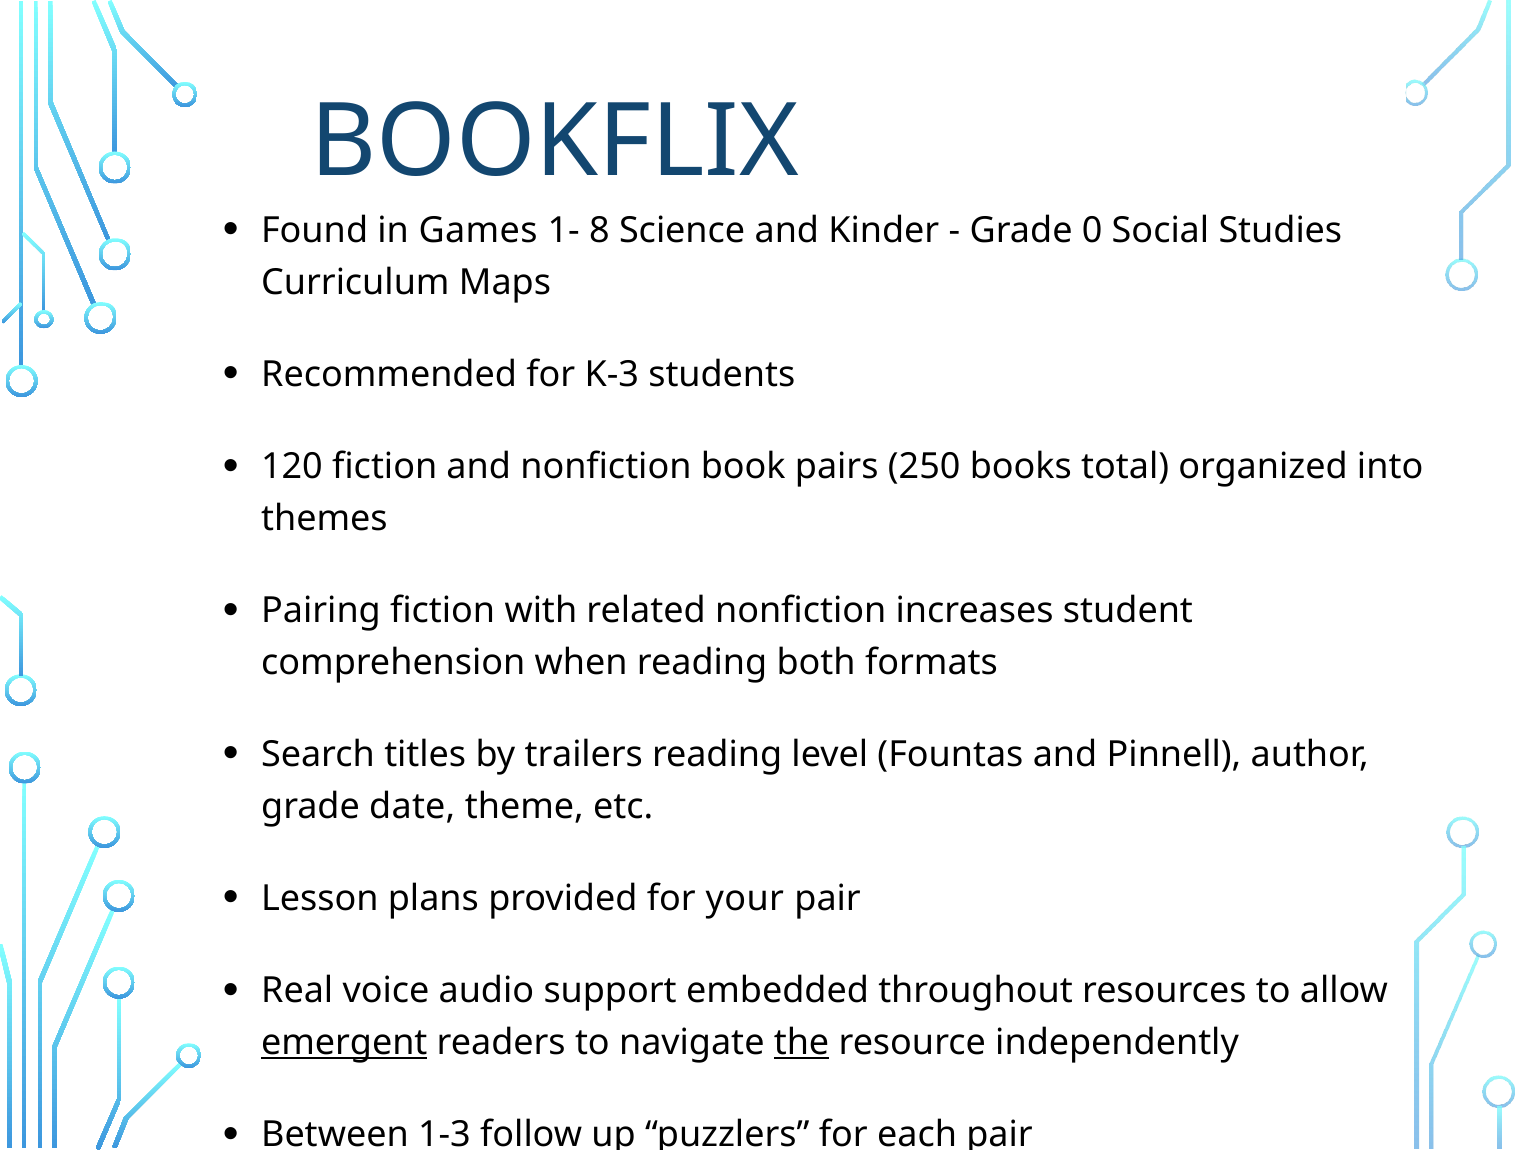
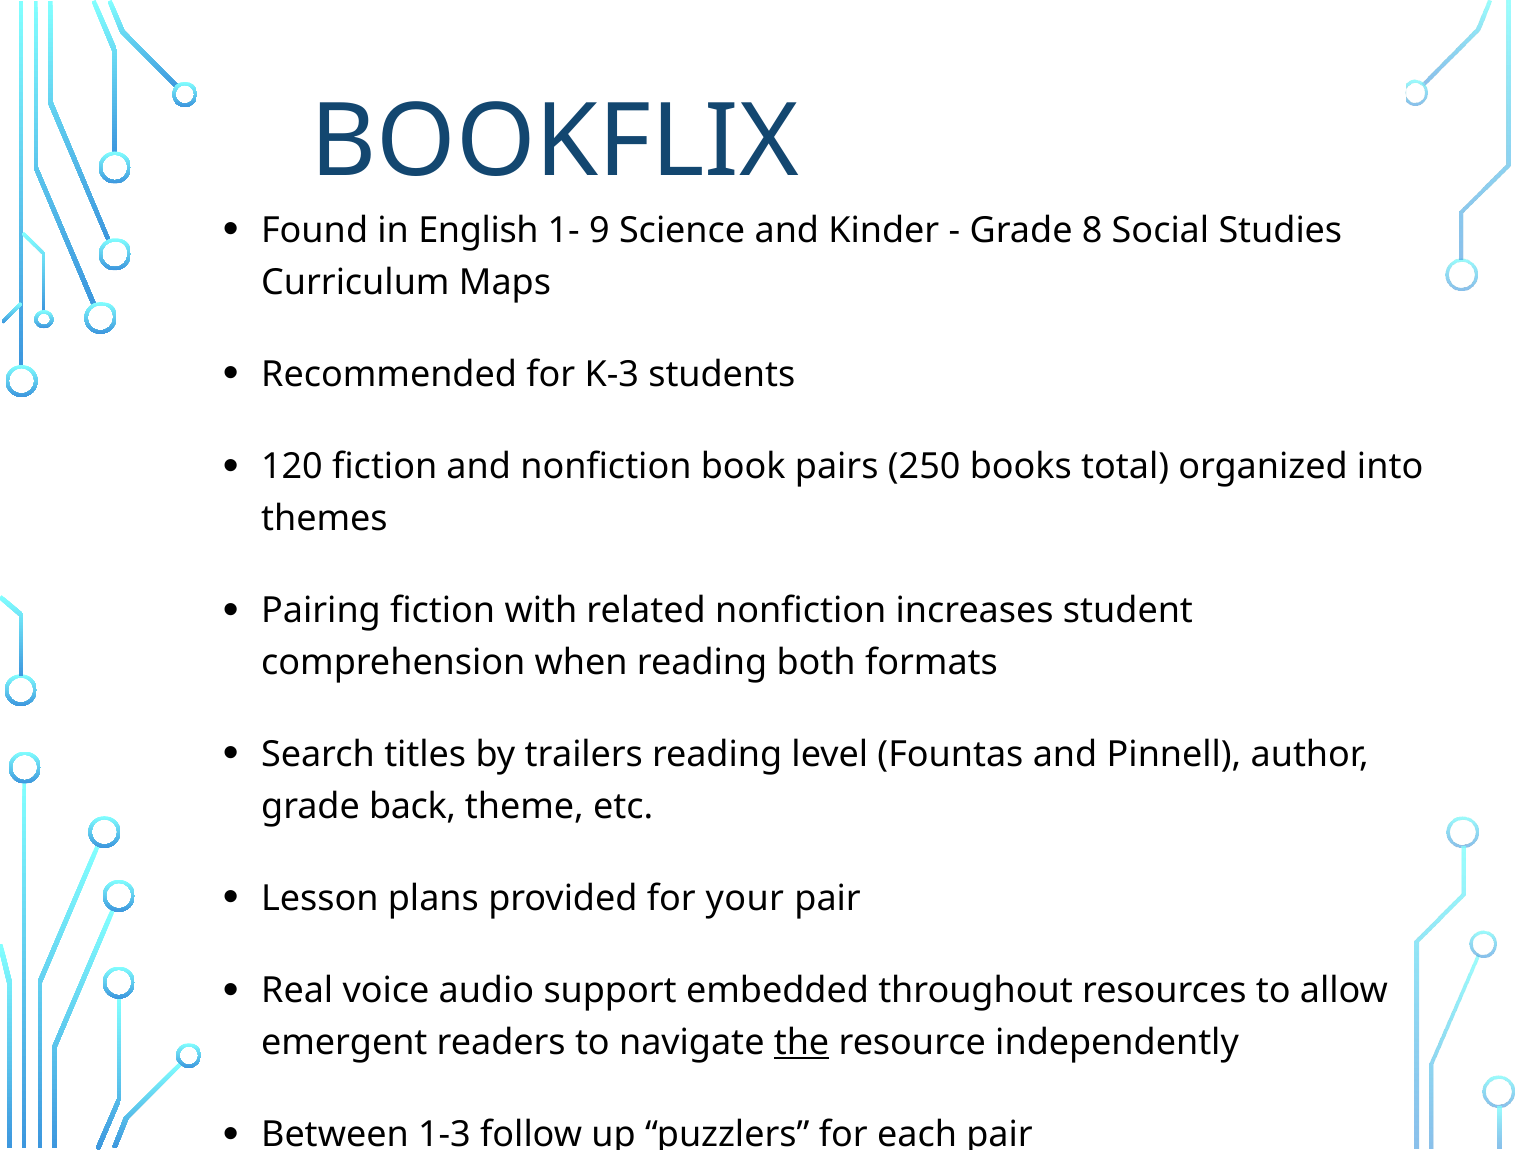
Games: Games -> English (478, 231)
8: 8 -> 9 (599, 231)
0: 0 -> 8 (1092, 231)
date: date -> back (413, 807)
emergent underline: present -> none (344, 1043)
